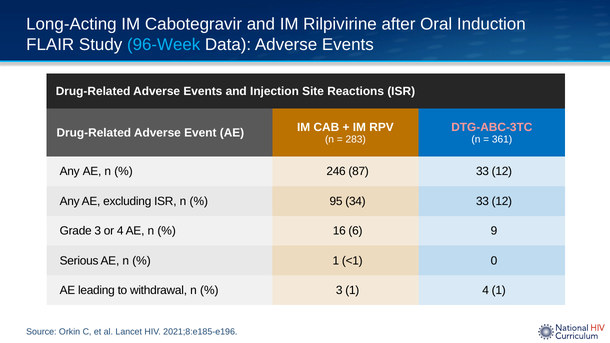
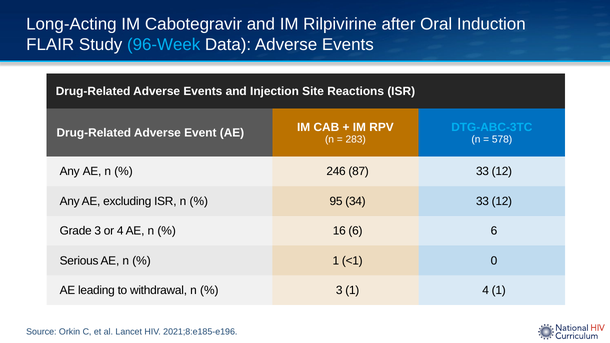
DTG-ABC-3TC colour: pink -> light blue (492, 127)
361: 361 -> 578 (502, 140)
6 9: 9 -> 6 (494, 231)
